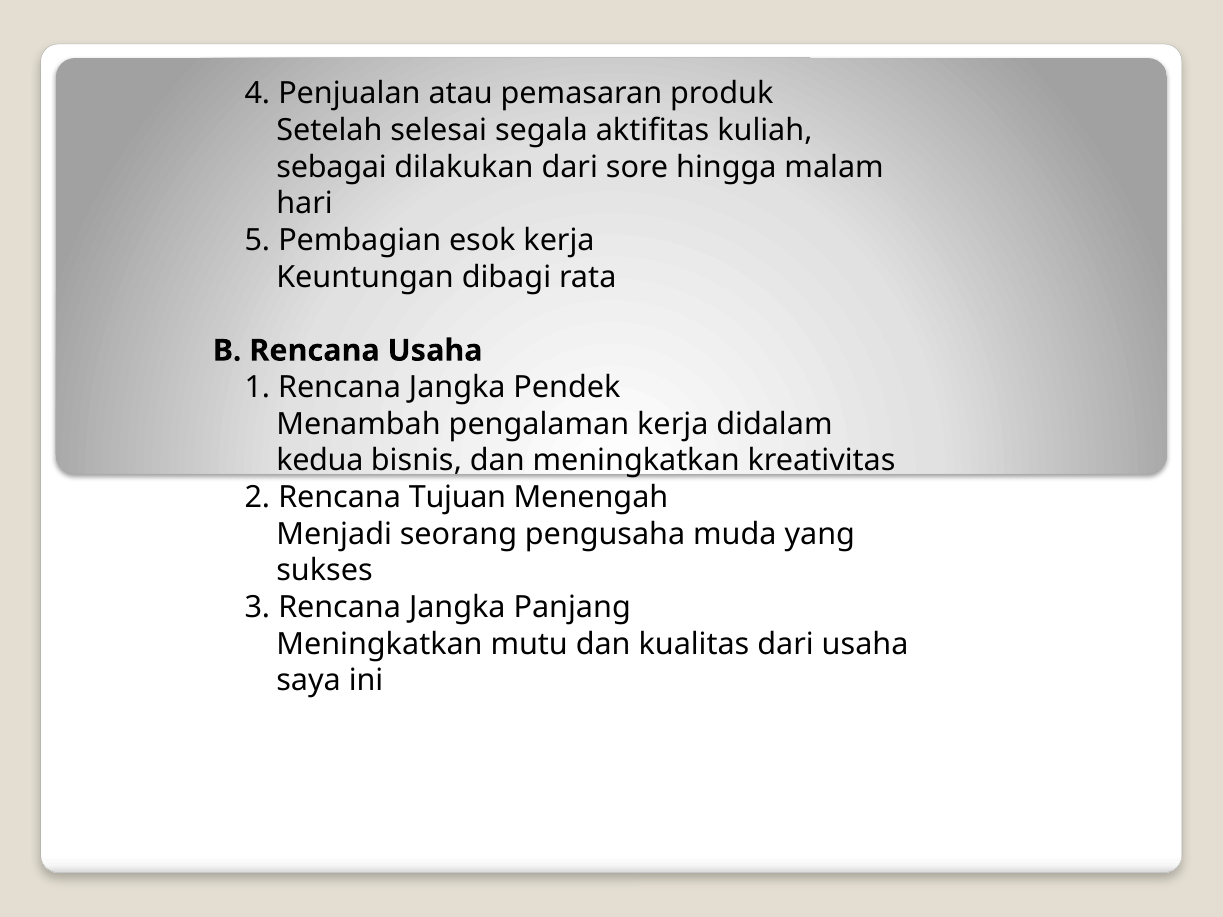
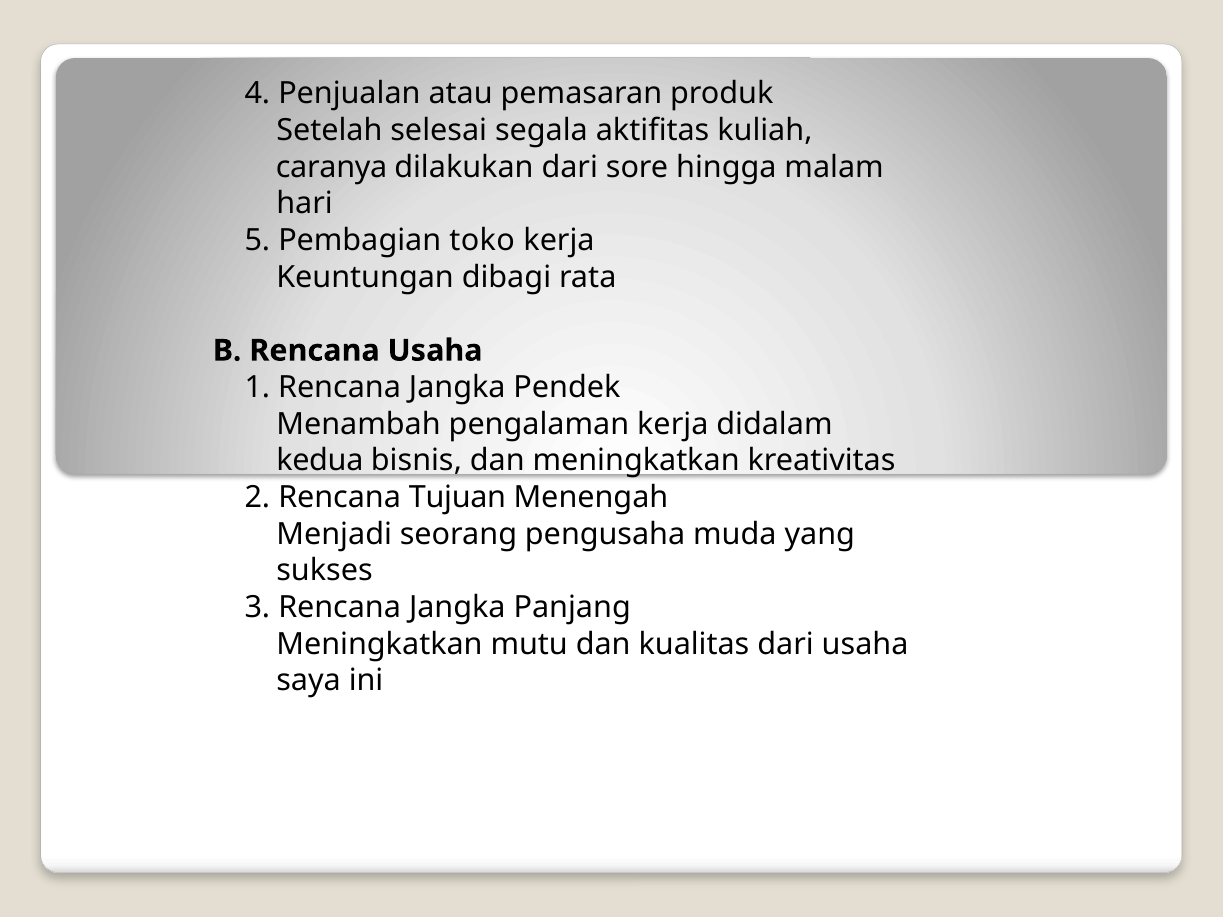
sebagai: sebagai -> caranya (332, 167)
esok: esok -> toko (482, 241)
